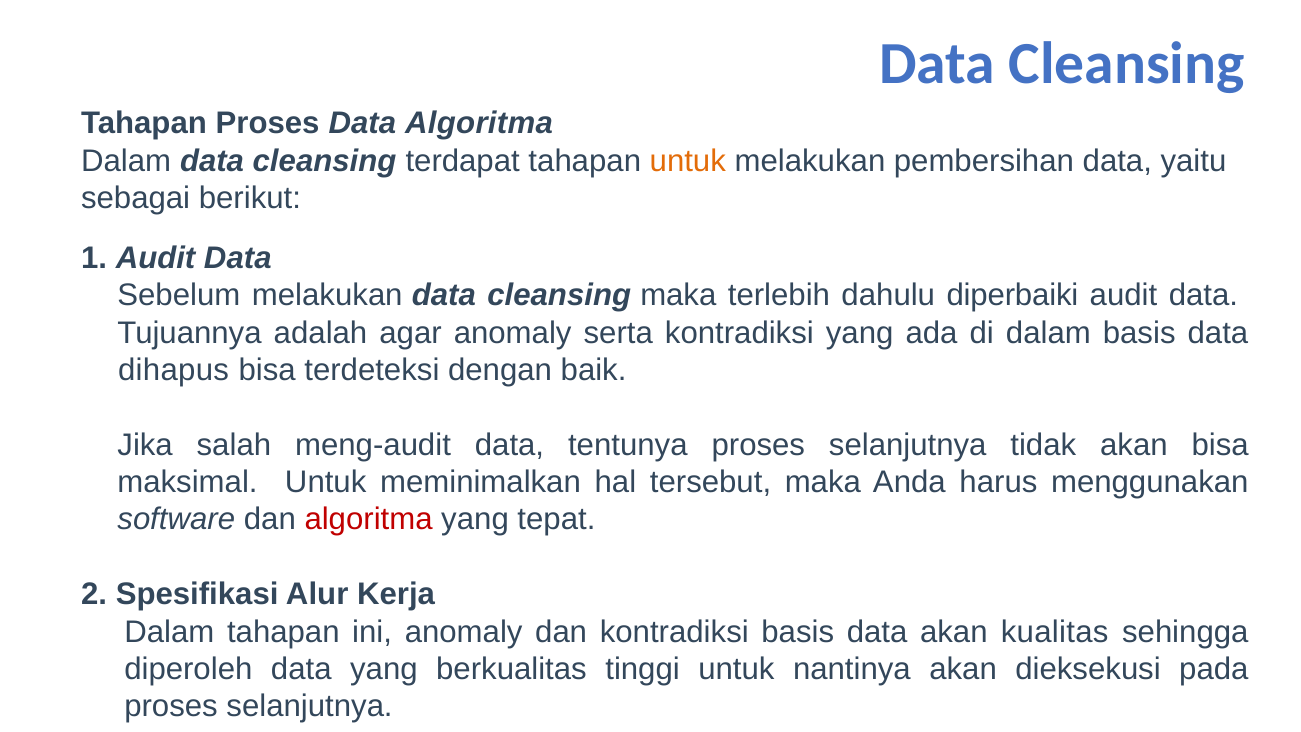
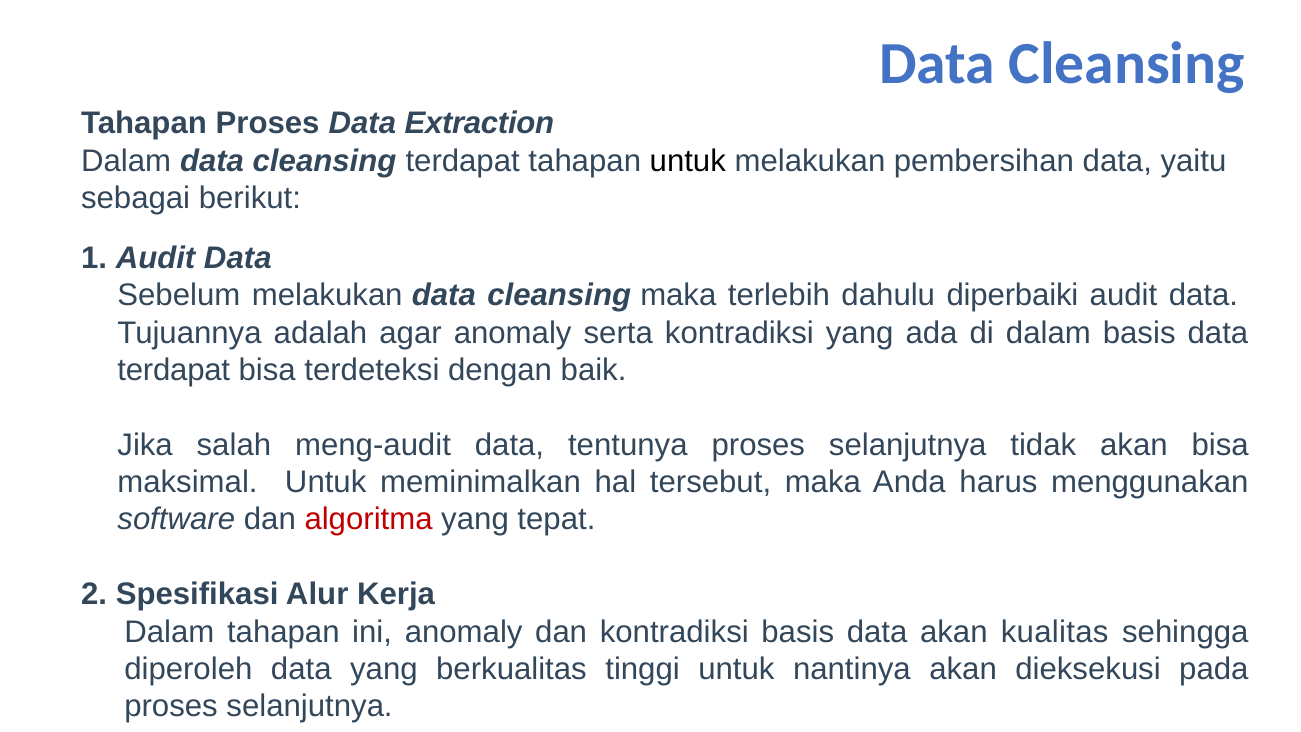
Data Algoritma: Algoritma -> Extraction (479, 123)
untuk colour: orange -> black (688, 161)
dihapus: dihapus -> terdapat (174, 370)
